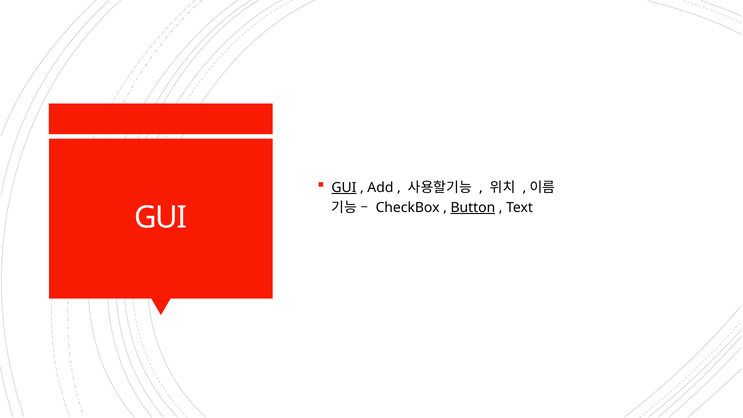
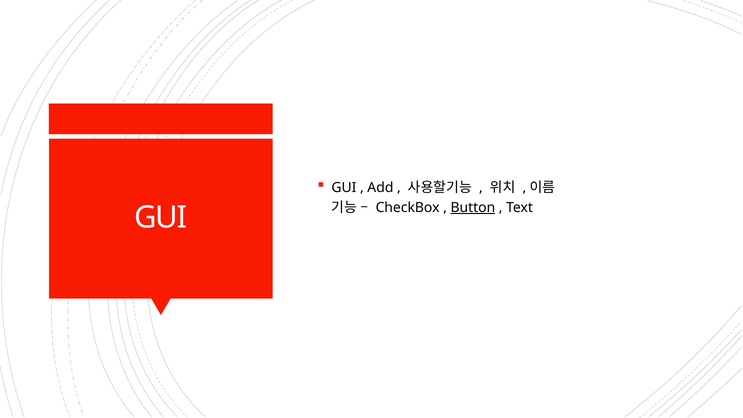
GUI underline: present -> none (344, 188)
